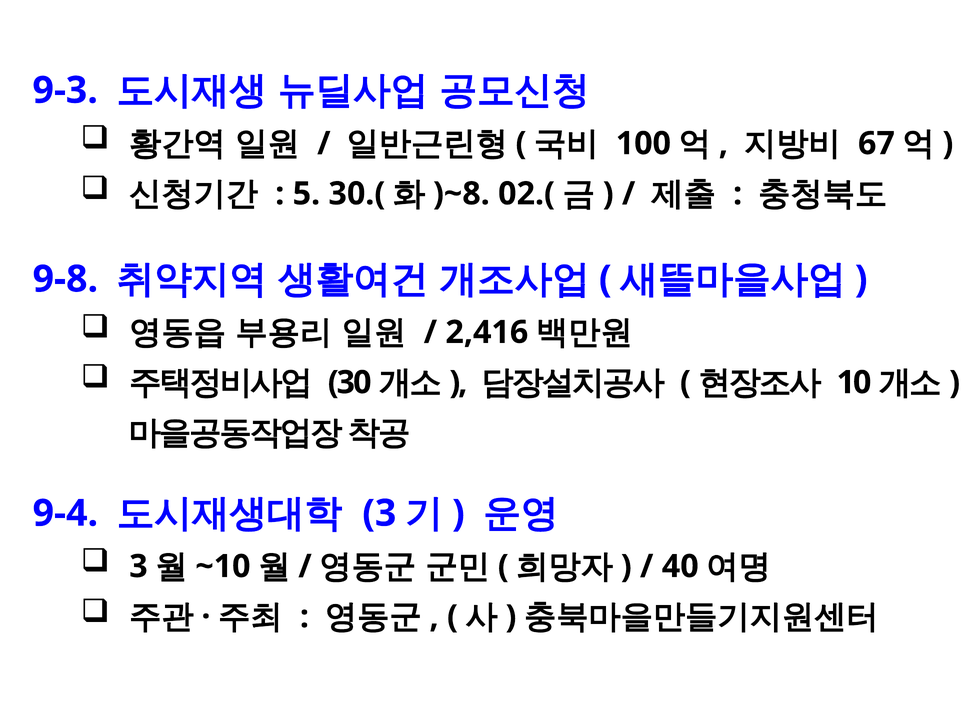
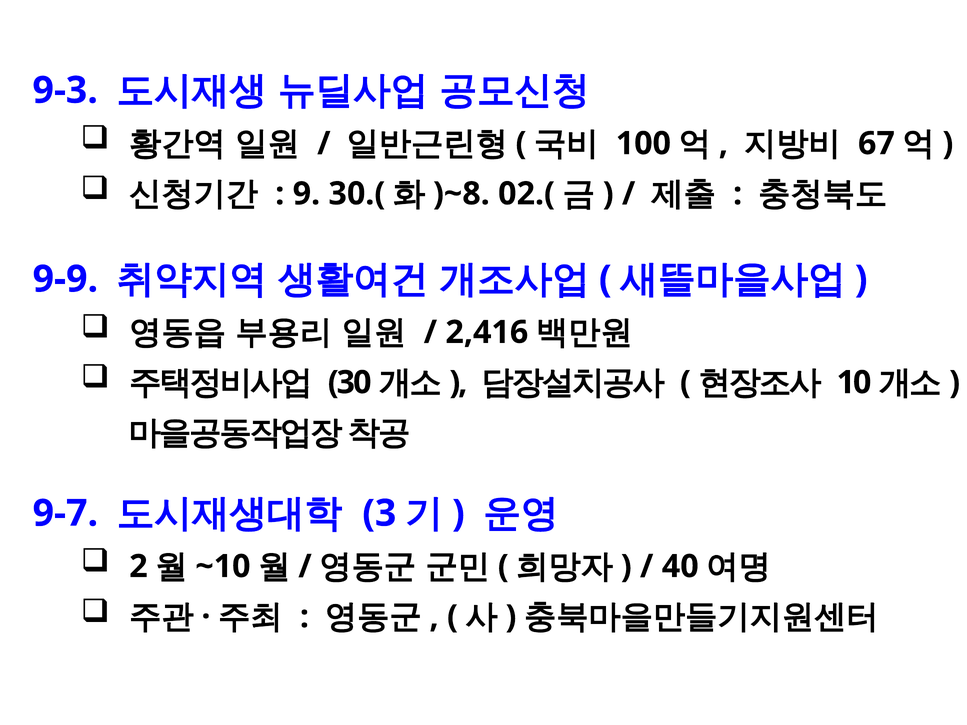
5: 5 -> 9 (306, 194)
9-8: 9-8 -> 9-9 (65, 279)
9-4: 9-4 -> 9-7 (65, 513)
3: 3 -> 2 (138, 567)
